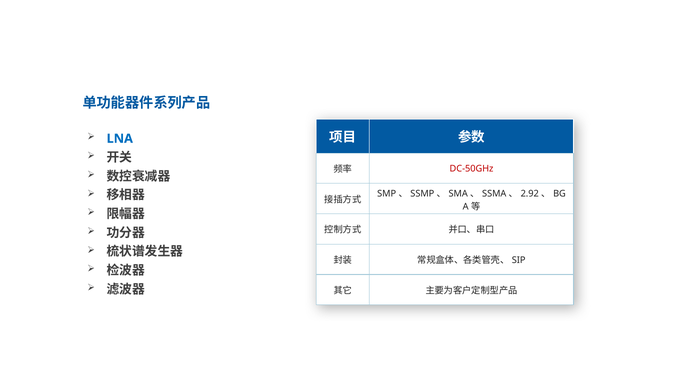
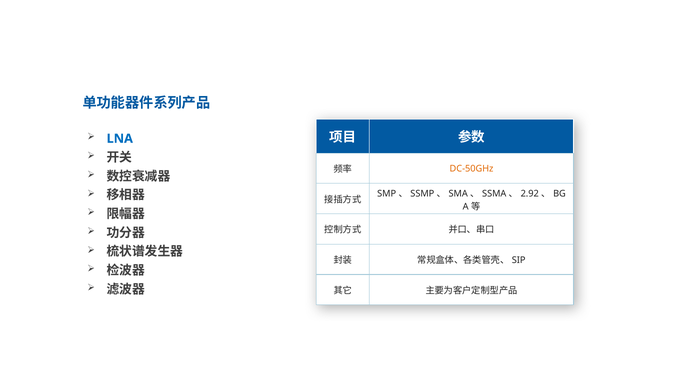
DC-50GHz colour: red -> orange (472, 169)
